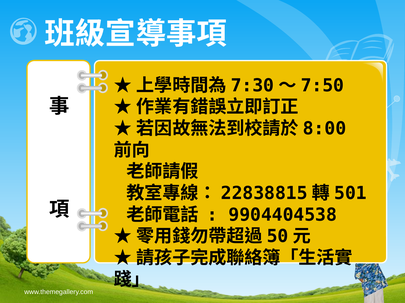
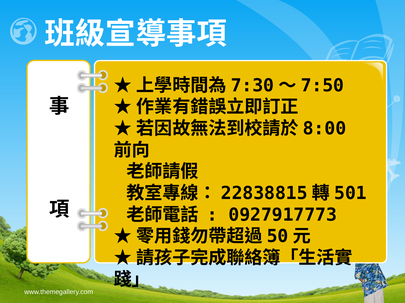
9904404538: 9904404538 -> 0927917773 (283, 215)
